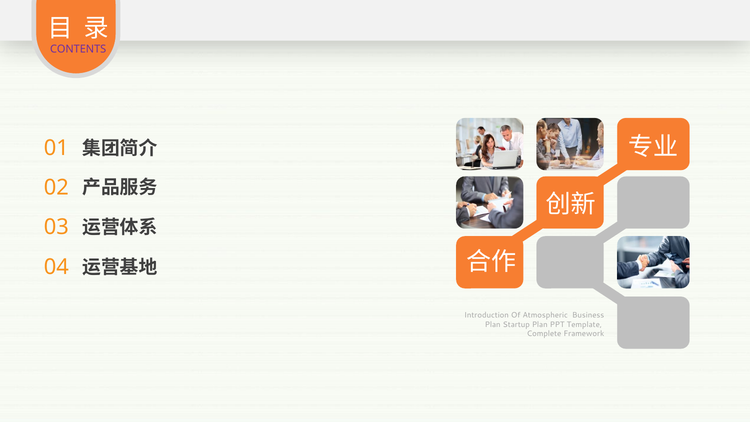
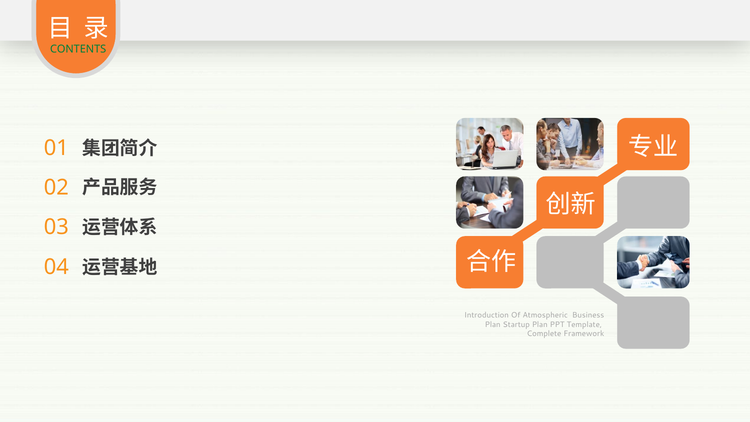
CONTENTS colour: purple -> green (78, 49)
